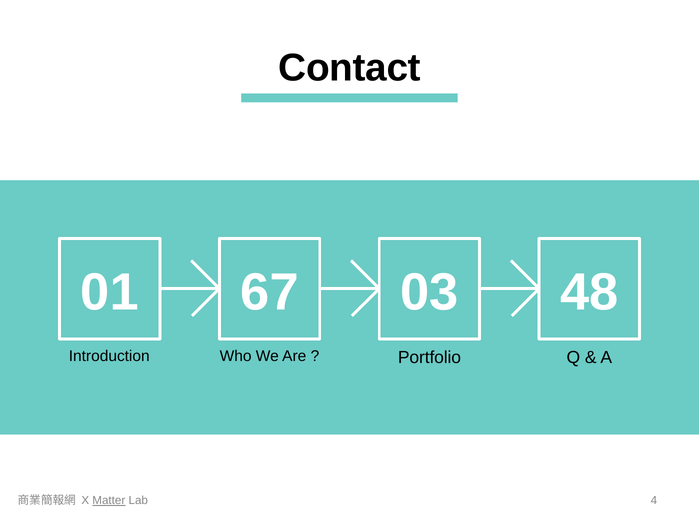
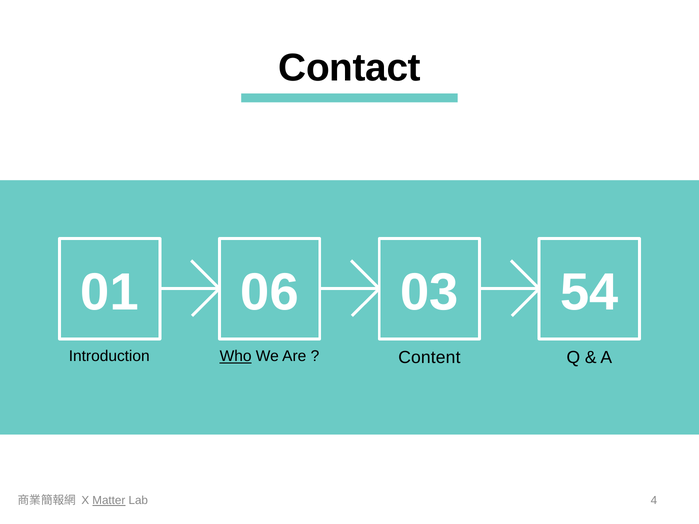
67: 67 -> 06 (270, 292)
48: 48 -> 54 (589, 292)
Who underline: none -> present (236, 356)
Portfolio: Portfolio -> Content (429, 358)
